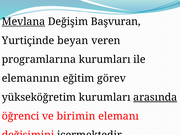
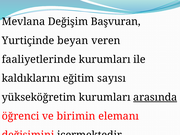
Mevlana underline: present -> none (23, 22)
programlarına: programlarına -> faaliyetlerinde (39, 59)
elemanının: elemanının -> kaldıklarını (31, 78)
görev: görev -> sayısı (112, 78)
